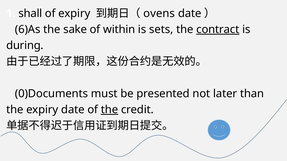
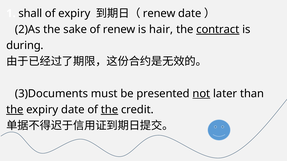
ovens: ovens -> renew (159, 13)
6)As: 6)As -> 2)As (28, 30)
of within: within -> renew (119, 30)
sets: sets -> hair (161, 30)
0)Documents: 0)Documents -> 3)Documents (51, 94)
not underline: none -> present (201, 94)
the underline: none -> present (15, 110)
